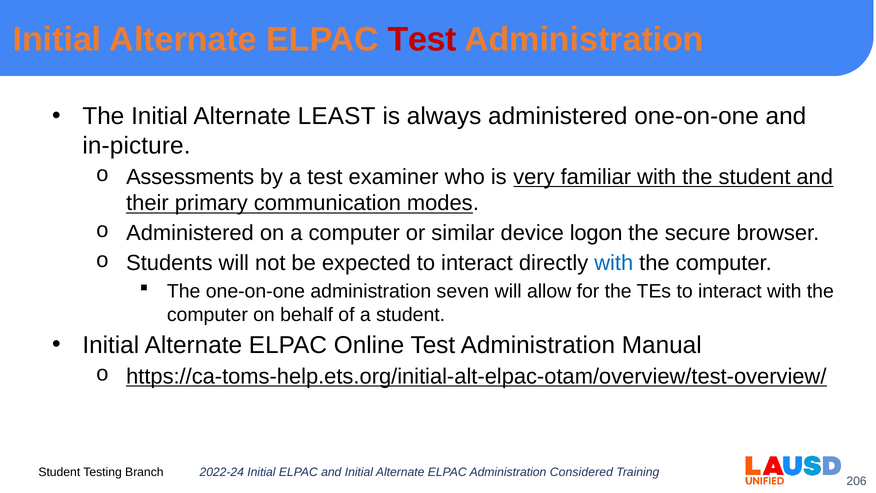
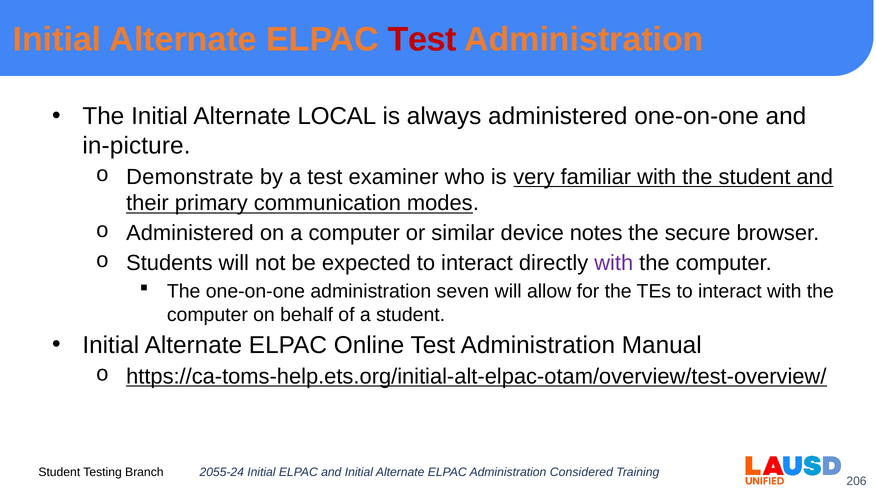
LEAST: LEAST -> LOCAL (337, 116)
Assessments: Assessments -> Demonstrate (190, 177)
logon: logon -> notes (596, 233)
with colour: blue -> purple (614, 263)
2022-24: 2022-24 -> 2055-24 (222, 472)
